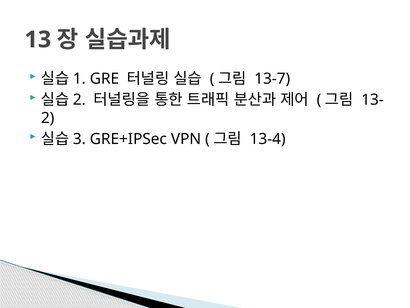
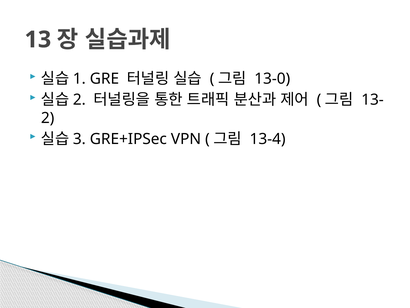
13-7: 13-7 -> 13-0 (272, 79)
